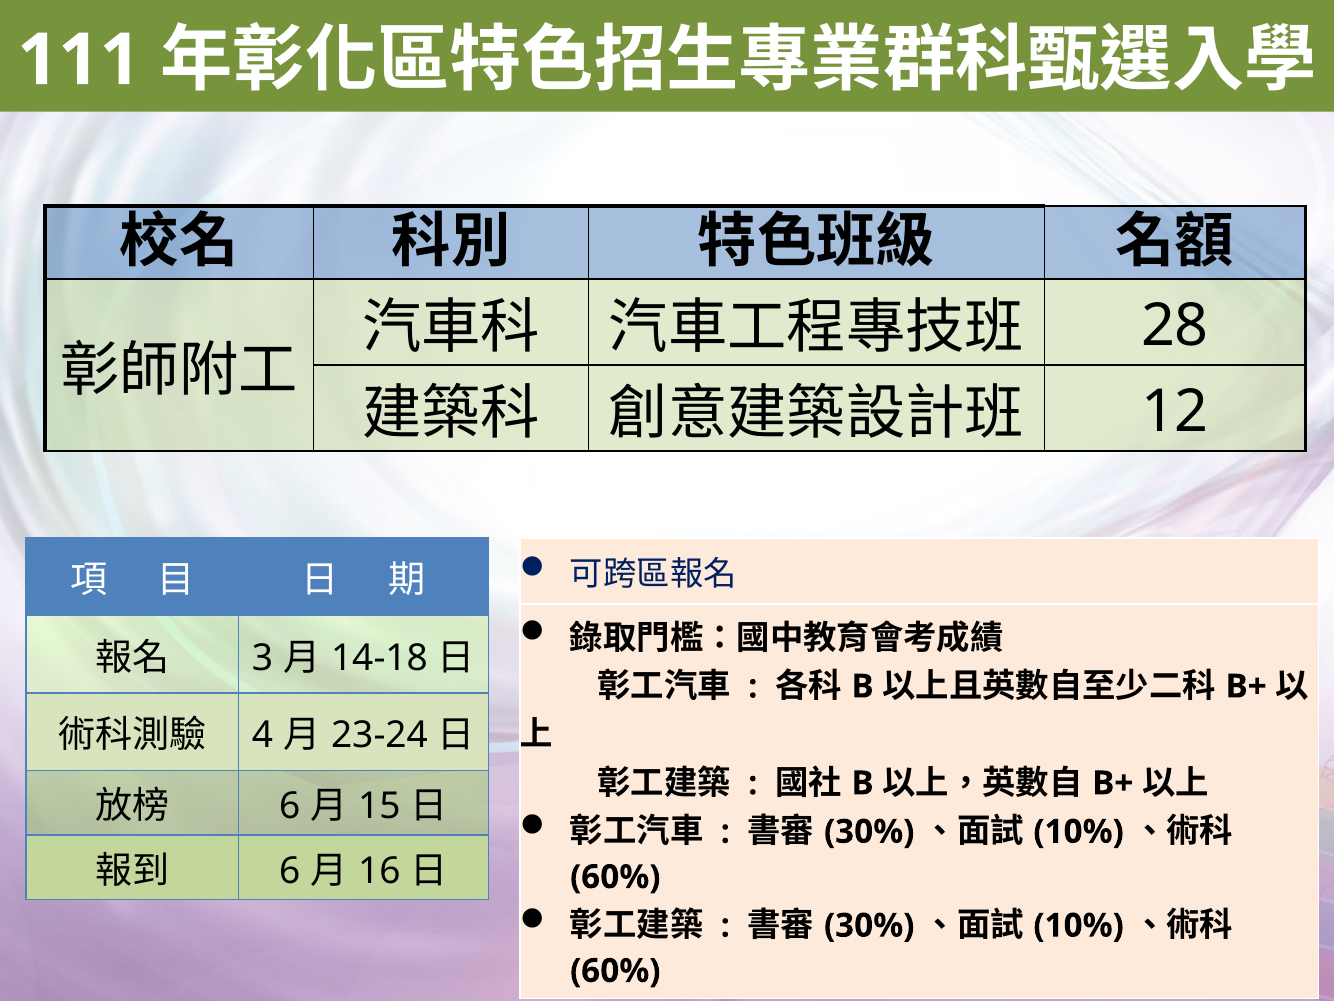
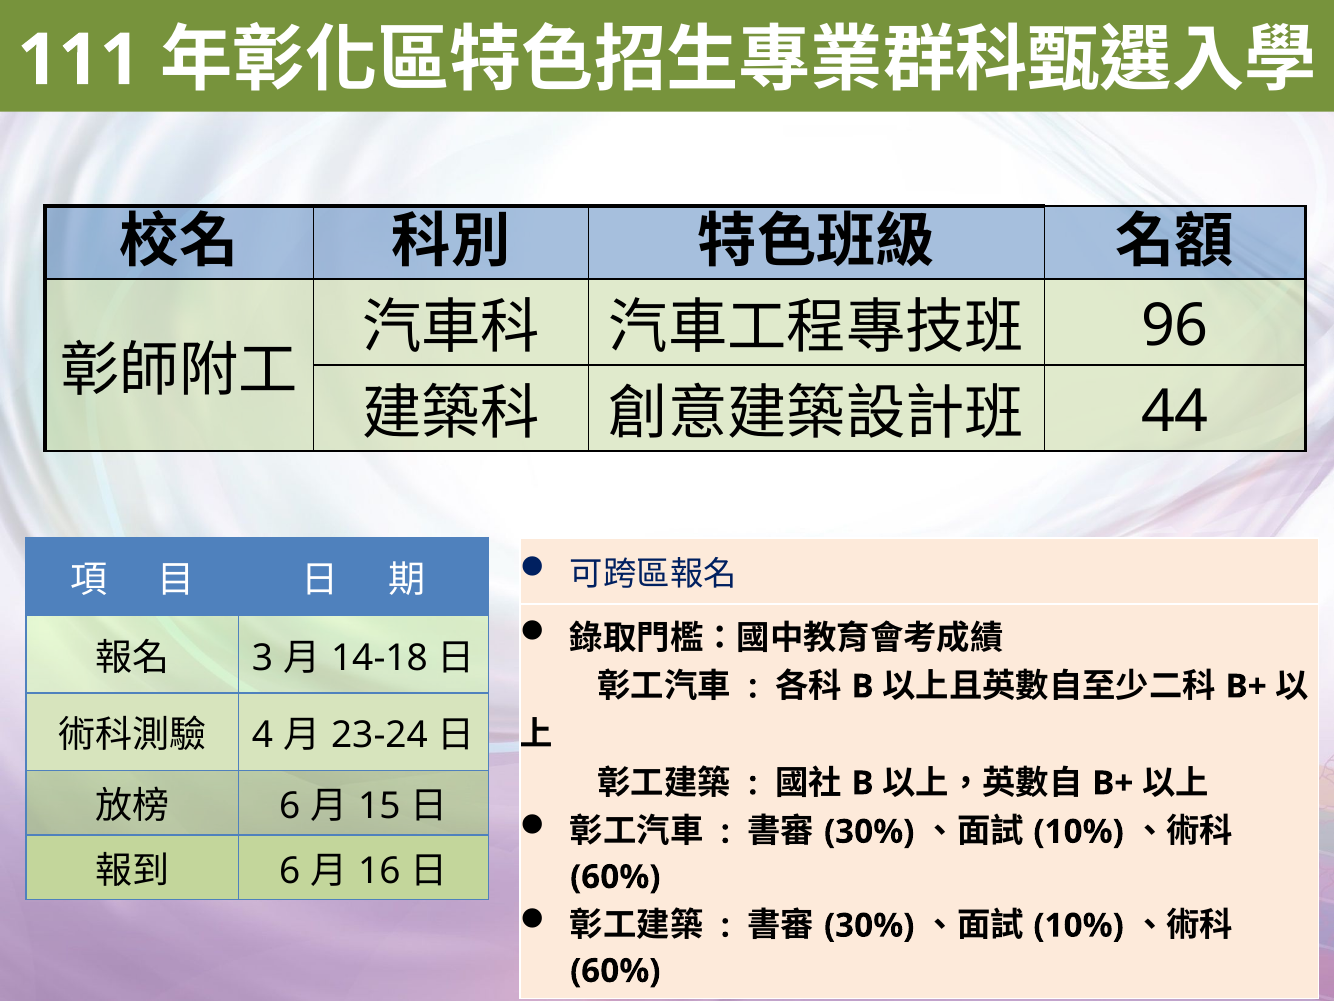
28: 28 -> 96 (1175, 325)
12: 12 -> 44 (1175, 411)
